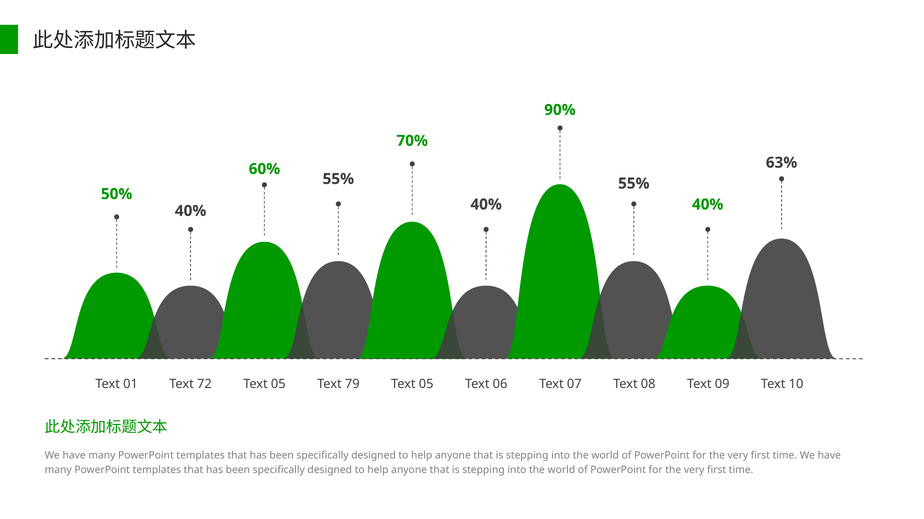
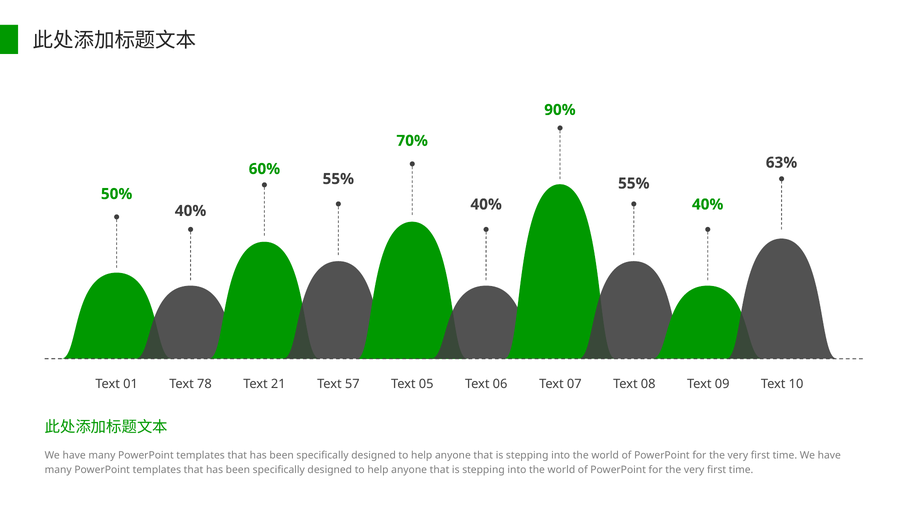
72: 72 -> 78 (204, 384)
05: 05 -> 21 (278, 384)
79: 79 -> 57 (352, 384)
